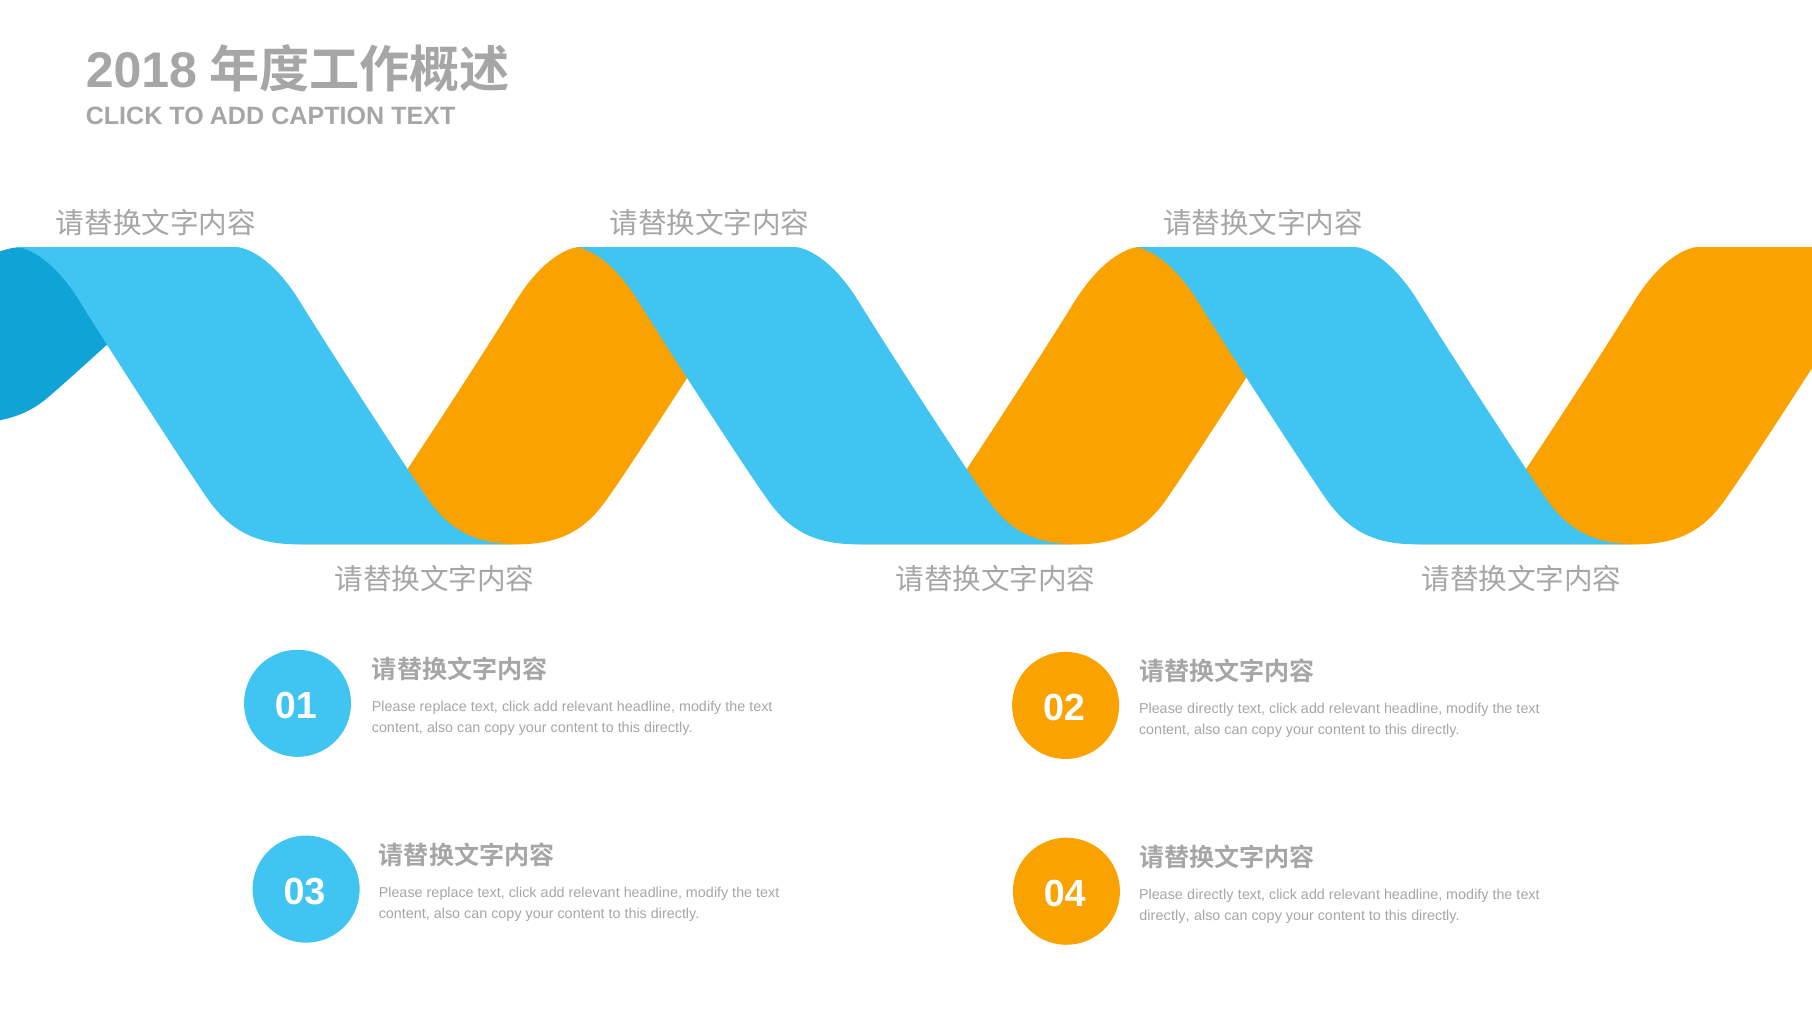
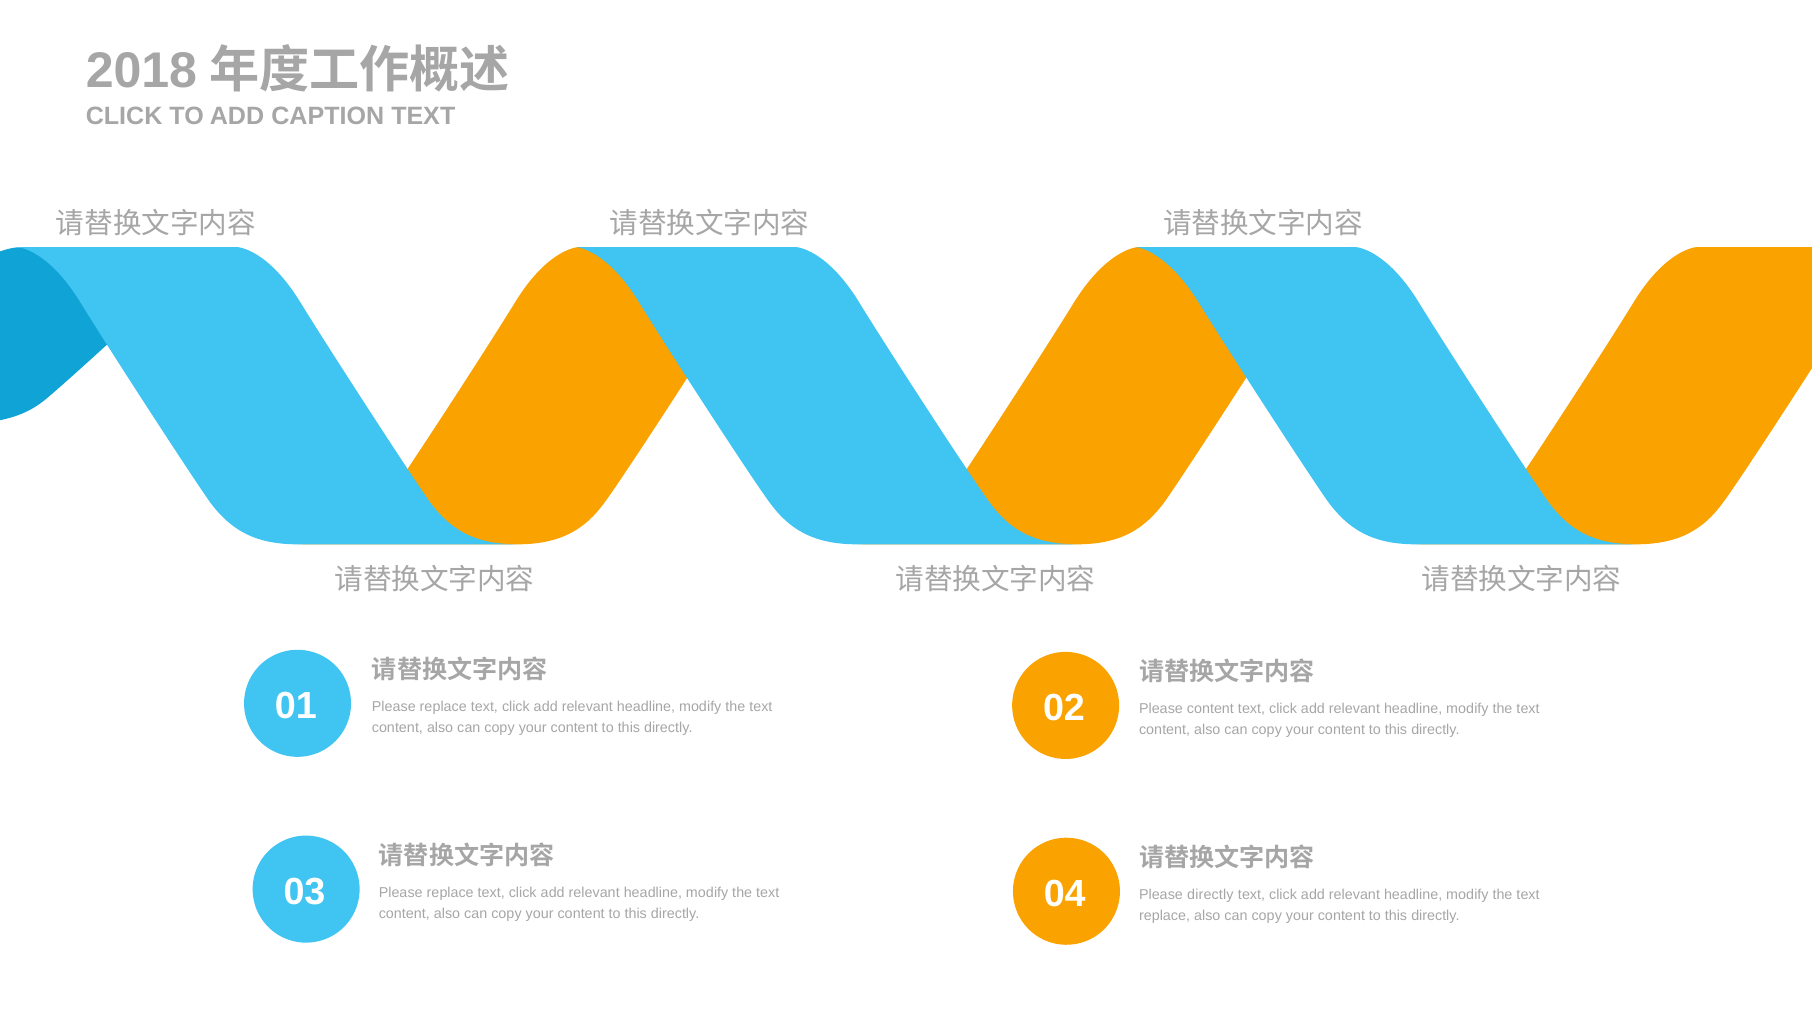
directly: directly -> content (1210, 709)
directly: directly -> replace (1165, 916)
